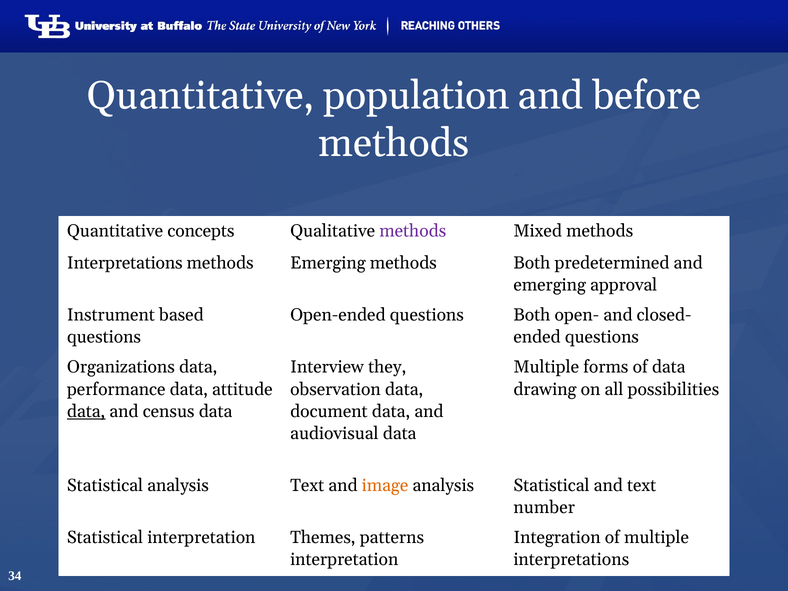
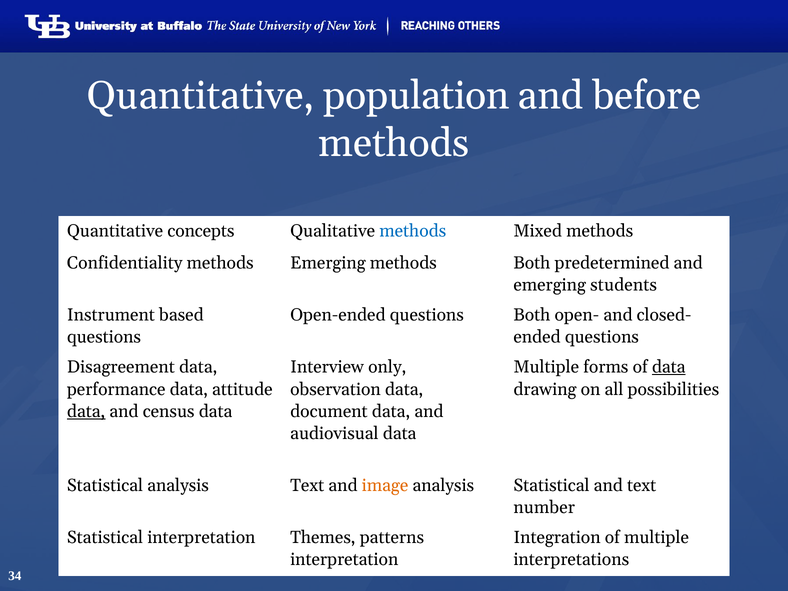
methods colour: purple -> blue (413, 231)
Interpretations: Interpretations -> Confidentiality (125, 263)
approval: approval -> students (624, 285)
Organizations: Organizations -> Disagreement (121, 367)
they: they -> only (387, 367)
data underline: none -> present (669, 367)
